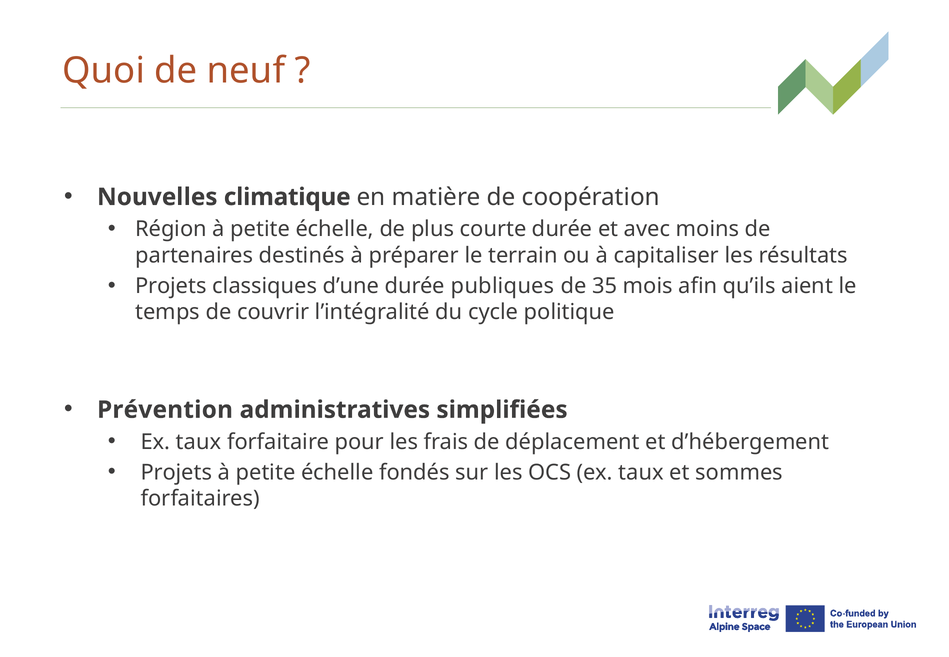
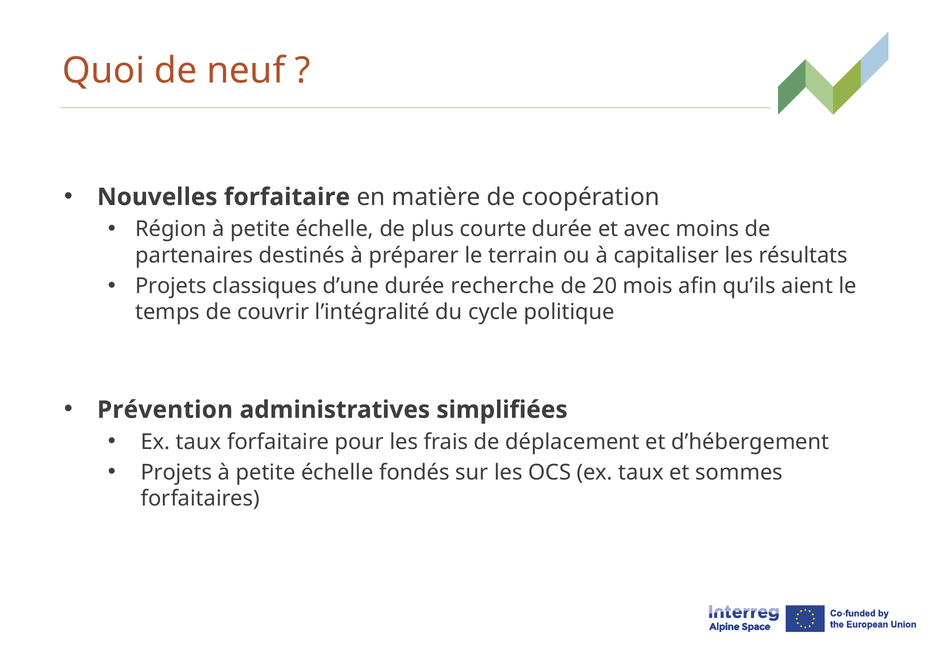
Nouvelles climatique: climatique -> forfaitaire (287, 197)
publiques: publiques -> recherche (503, 286)
35: 35 -> 20 (605, 286)
